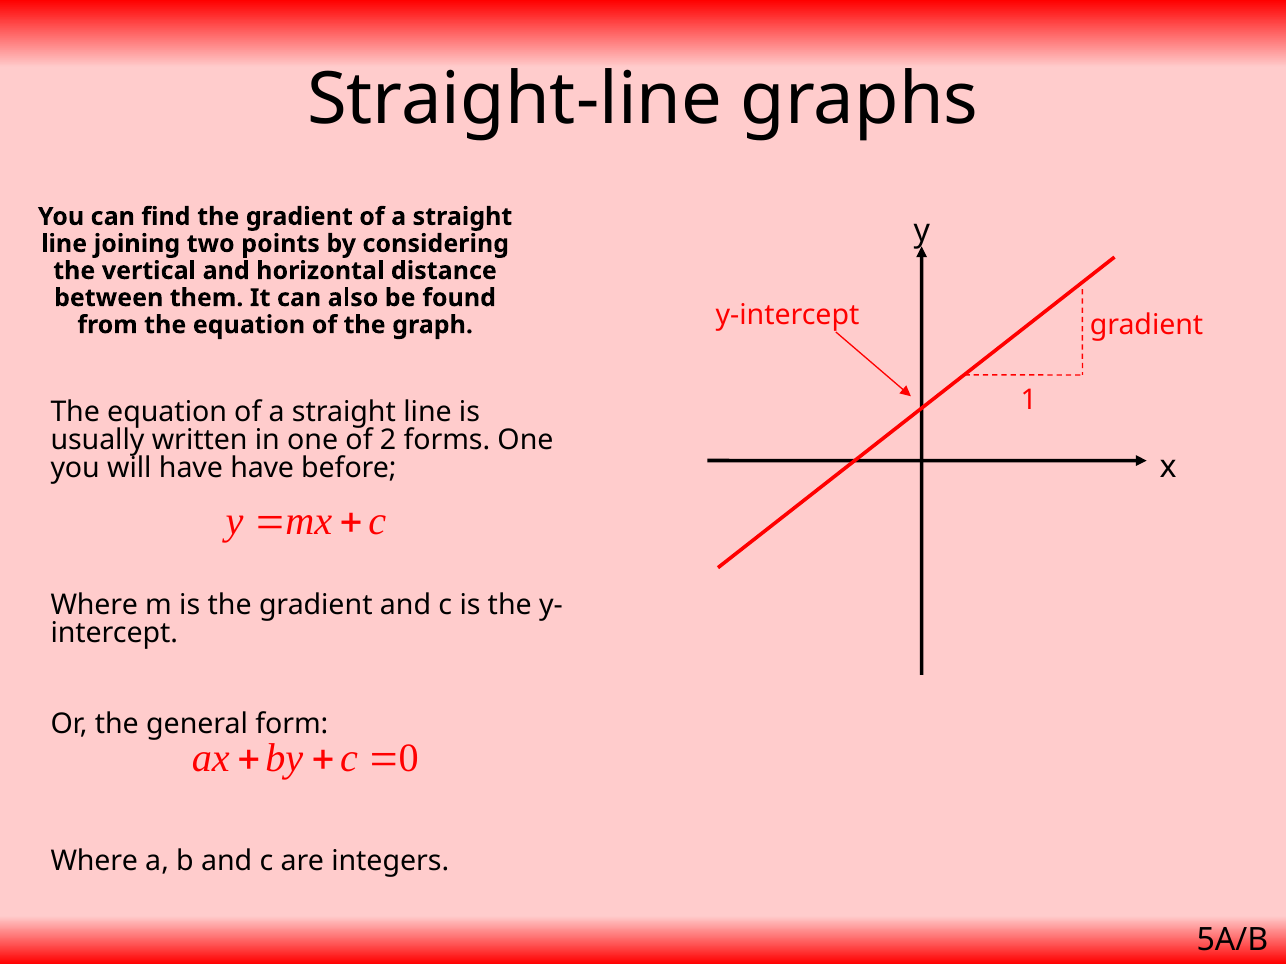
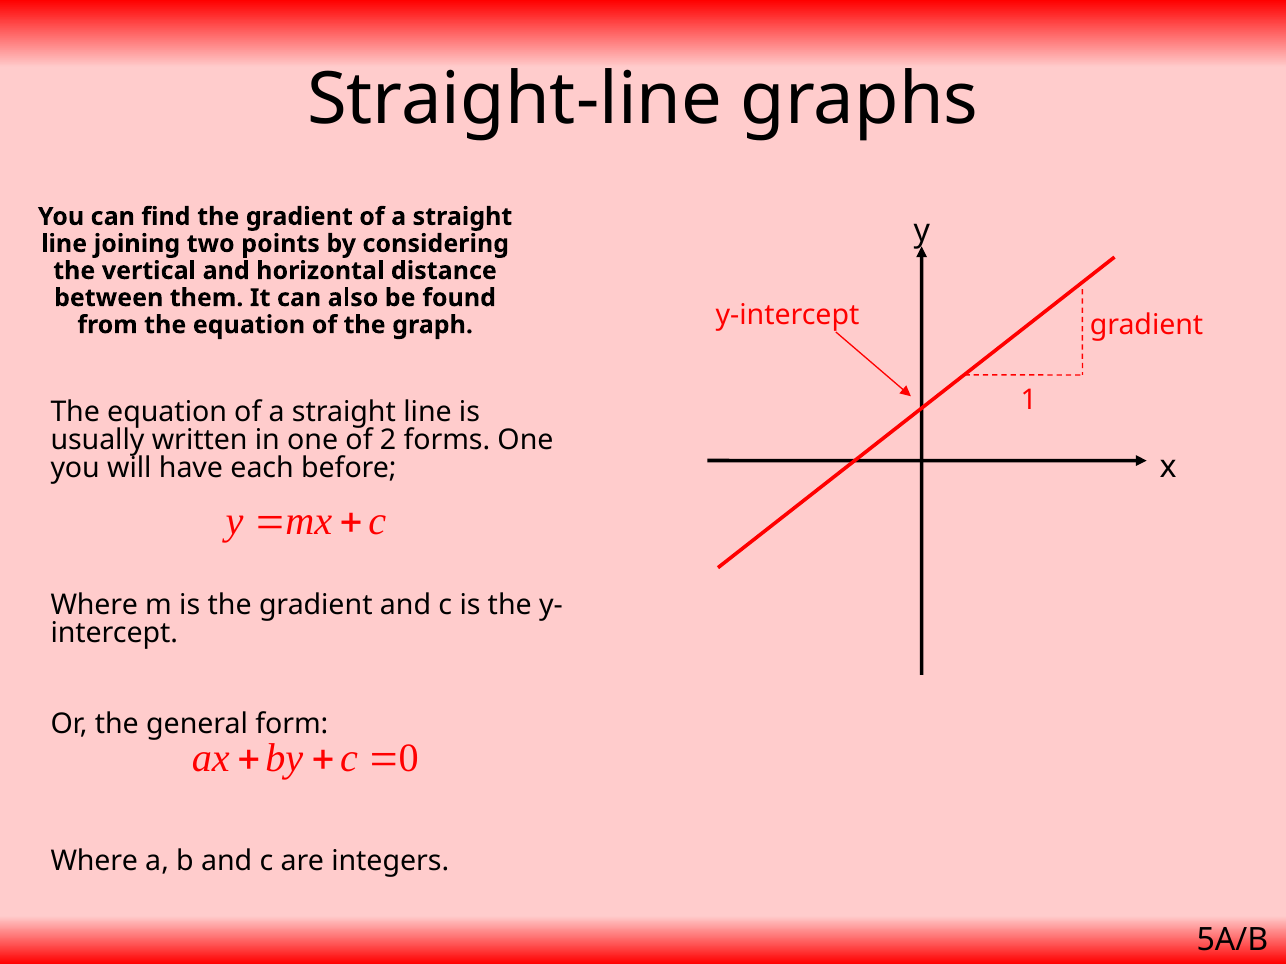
have have: have -> each (262, 468)
